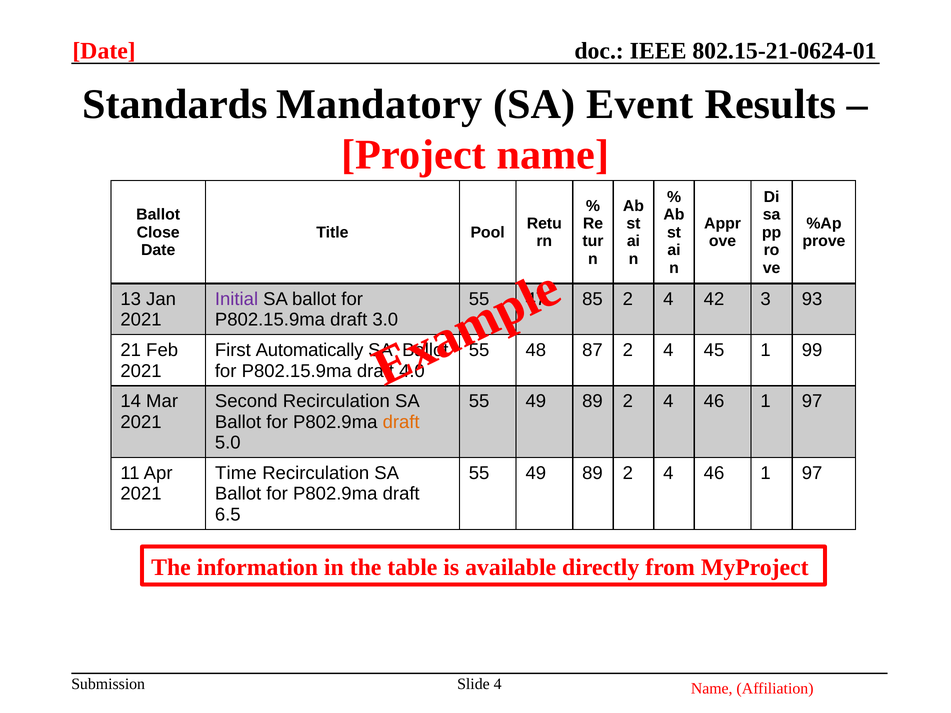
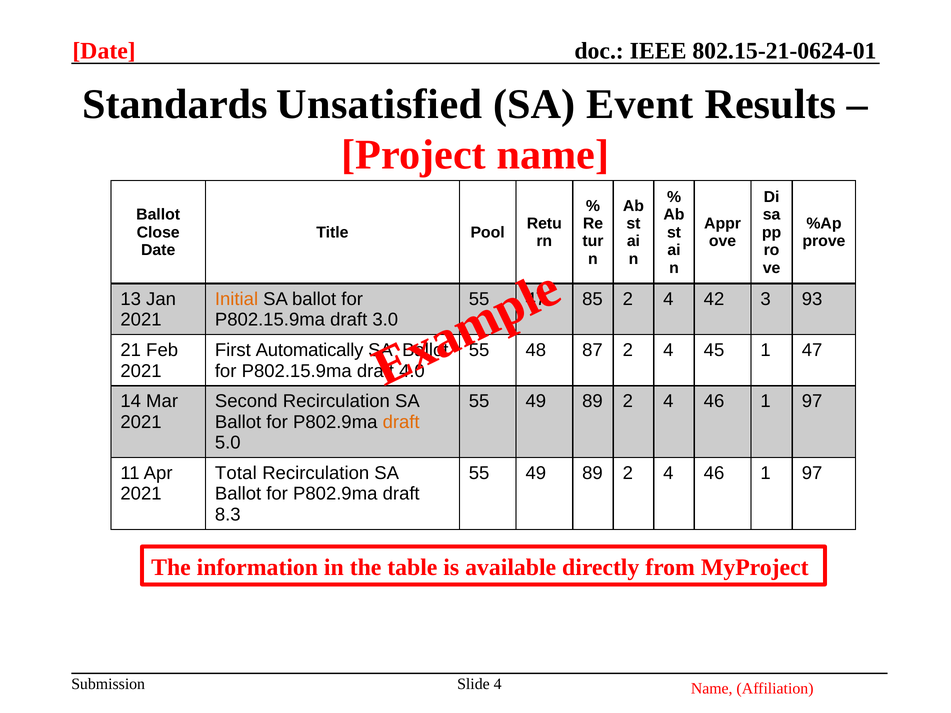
Mandatory: Mandatory -> Unsatisfied (379, 104)
Initial colour: purple -> orange (237, 299)
1 99: 99 -> 47 (812, 350)
Time: Time -> Total (236, 473)
6.5: 6.5 -> 8.3 (228, 515)
